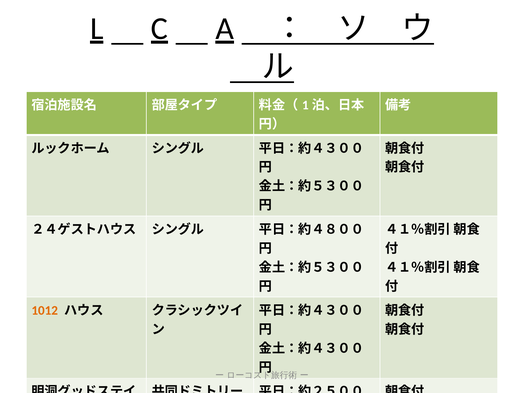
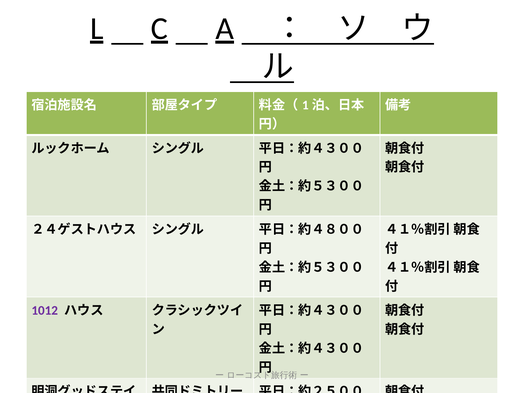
1012 colour: orange -> purple (45, 311)
